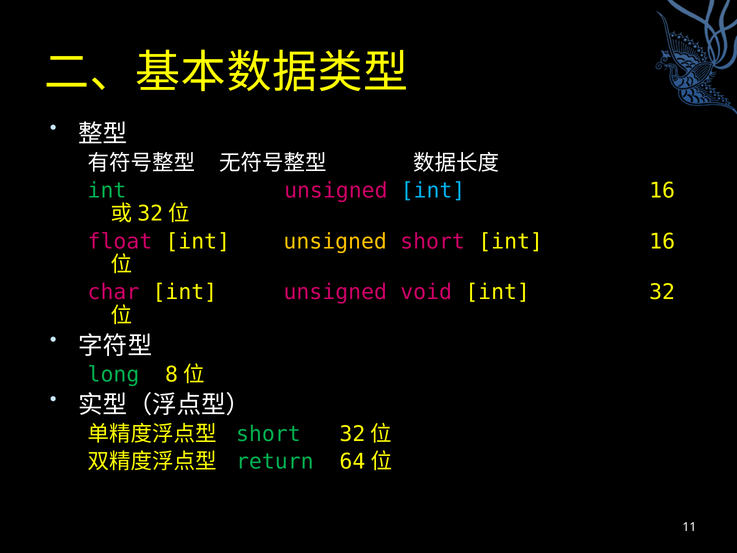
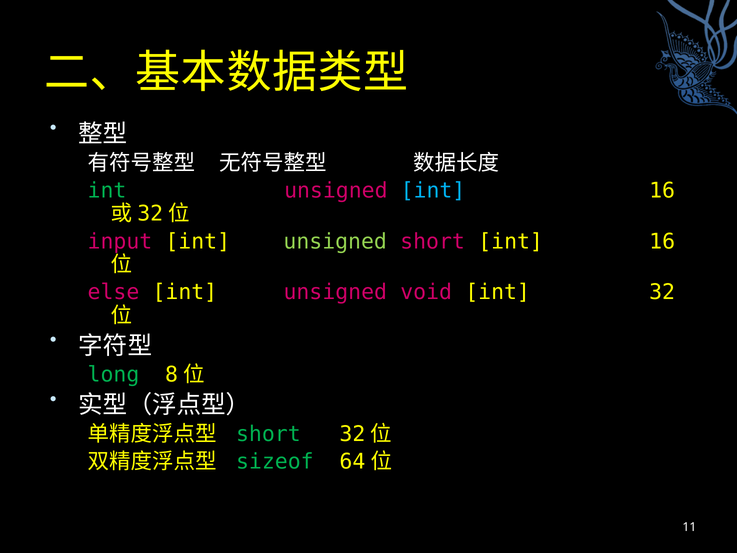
float: float -> input (120, 241)
unsigned colour: yellow -> light green (335, 241)
char: char -> else (113, 292)
return: return -> sizeof (275, 462)
